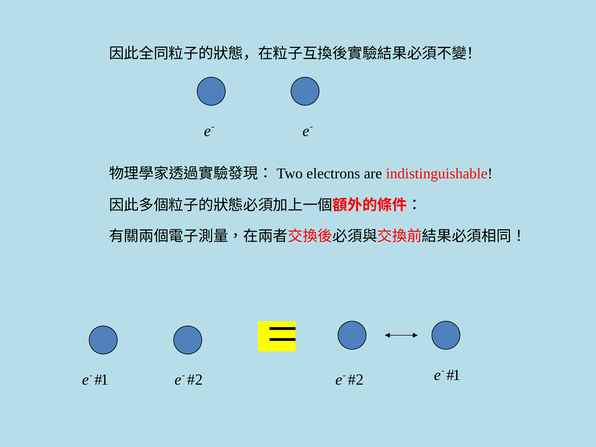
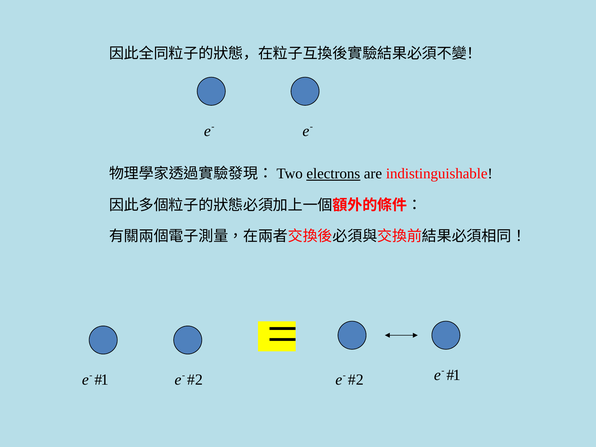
electrons underline: none -> present (333, 174)
